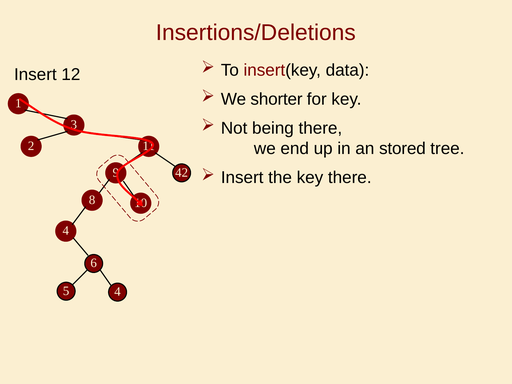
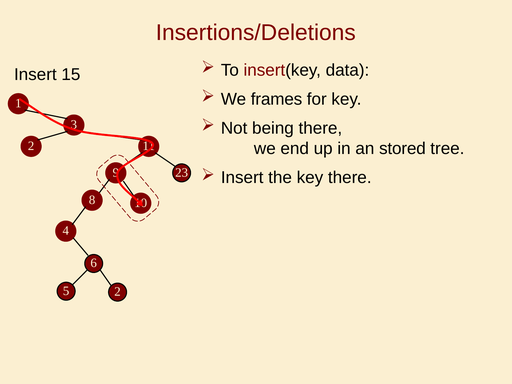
12: 12 -> 15 (71, 74)
shorter: shorter -> frames (277, 99)
42: 42 -> 23 (182, 172)
5 4: 4 -> 2 (118, 292)
